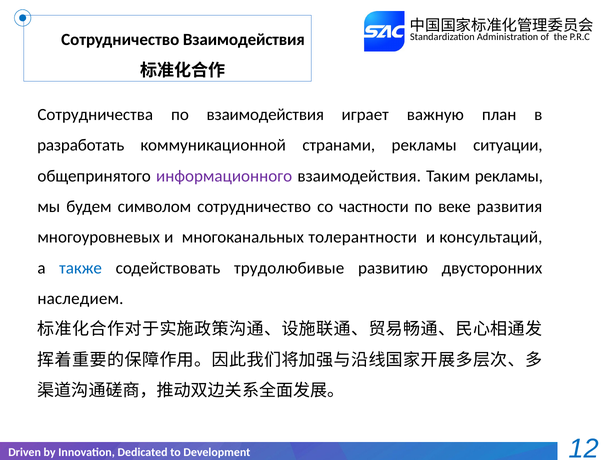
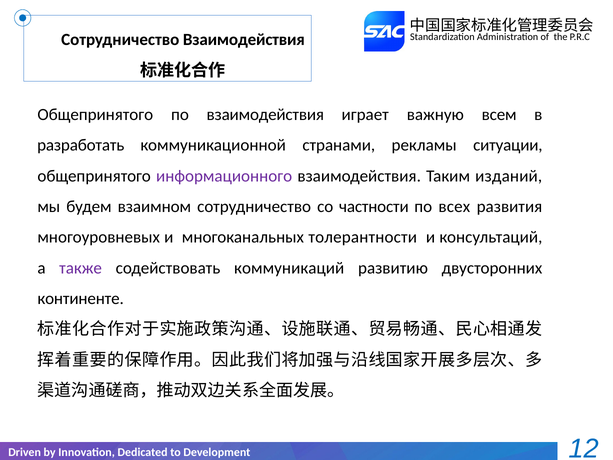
Сотрудничества: Сотрудничества -> Общепринятого (95, 114)
план: план -> всем (499, 114)
Таким рекламы: рекламы -> изданий (509, 176)
символом: символом -> взаимном (154, 206)
веке: веке -> всех (454, 206)
также colour: blue -> purple (81, 268)
трудолюбивые: трудолюбивые -> коммуникаций (289, 268)
наследием: наследием -> континенте (81, 298)
